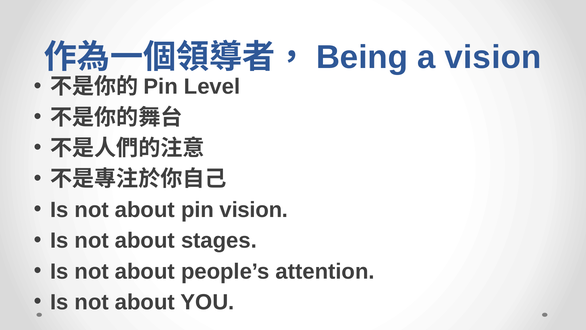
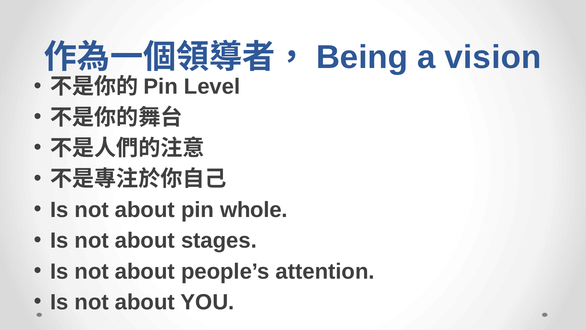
pin vision: vision -> whole (254, 210)
